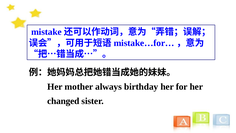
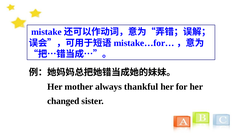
birthday: birthday -> thankful (141, 87)
